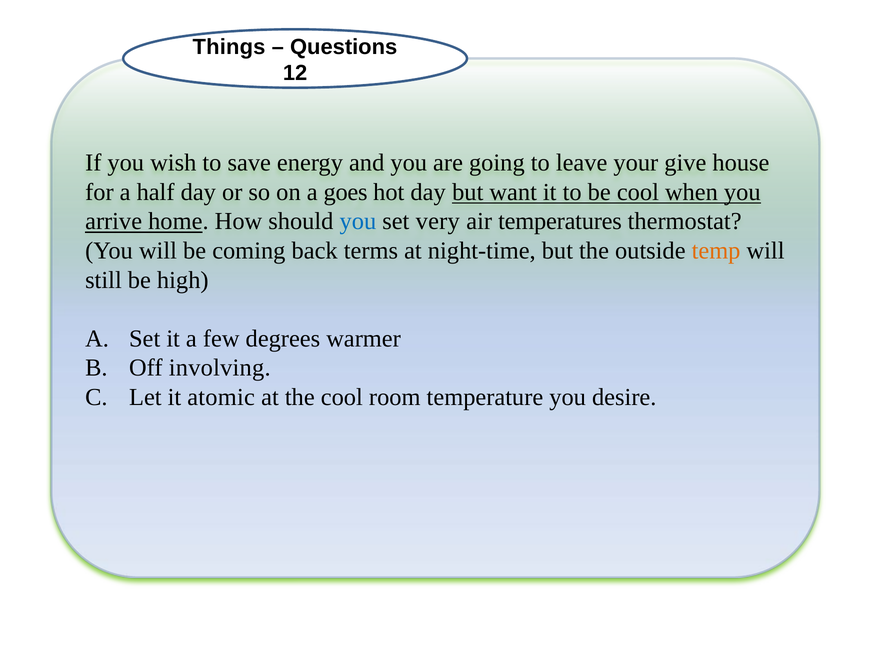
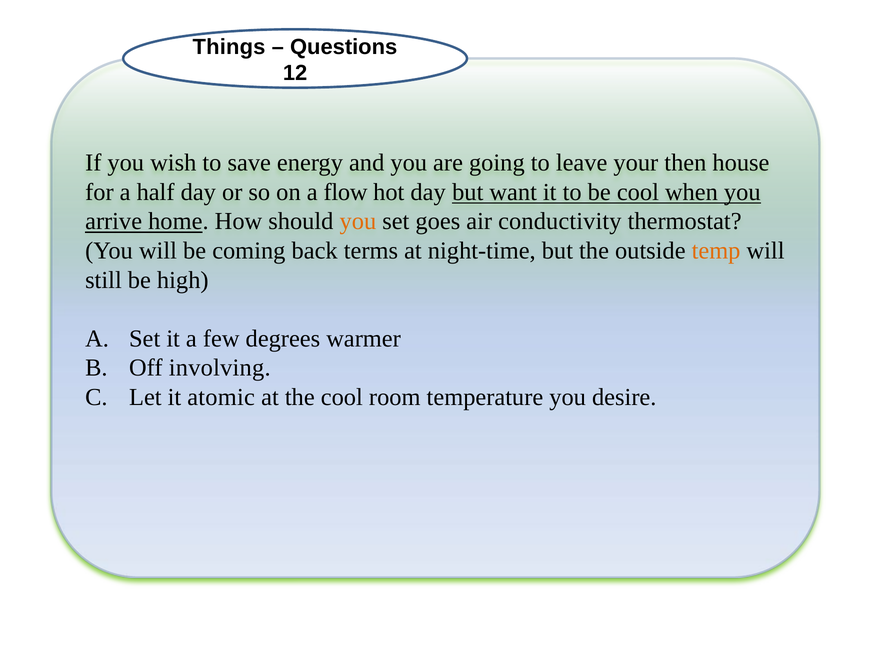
give: give -> then (685, 163)
goes: goes -> flow (346, 192)
you colour: blue -> orange (358, 222)
very: very -> goes (438, 222)
temperatures: temperatures -> conductivity (560, 222)
